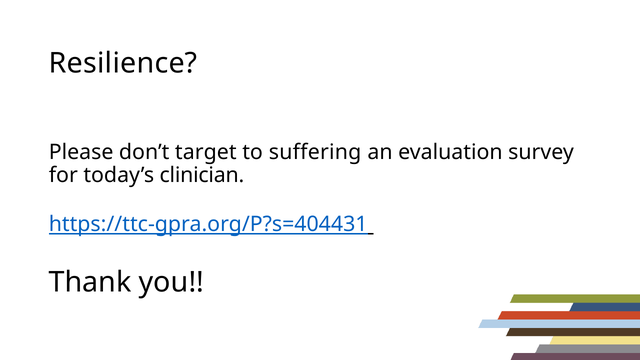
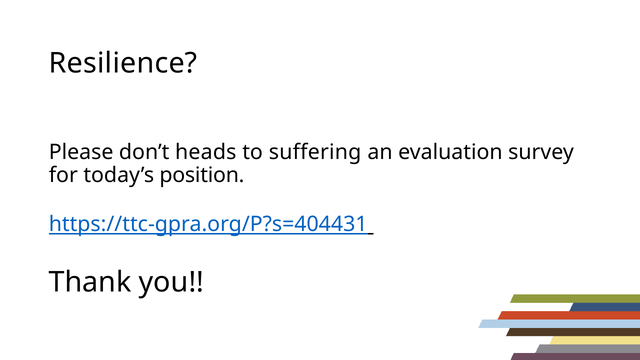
target: target -> heads (206, 152)
clinician: clinician -> position (202, 175)
